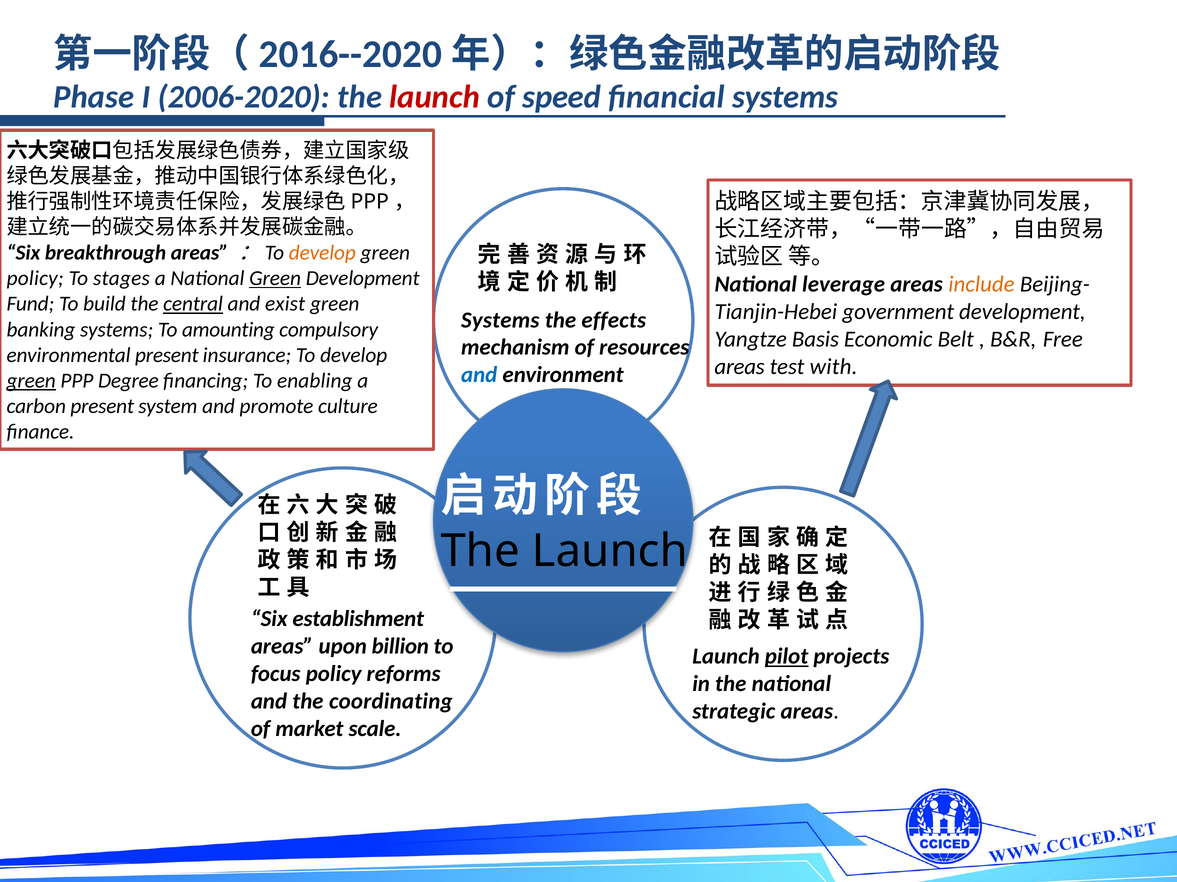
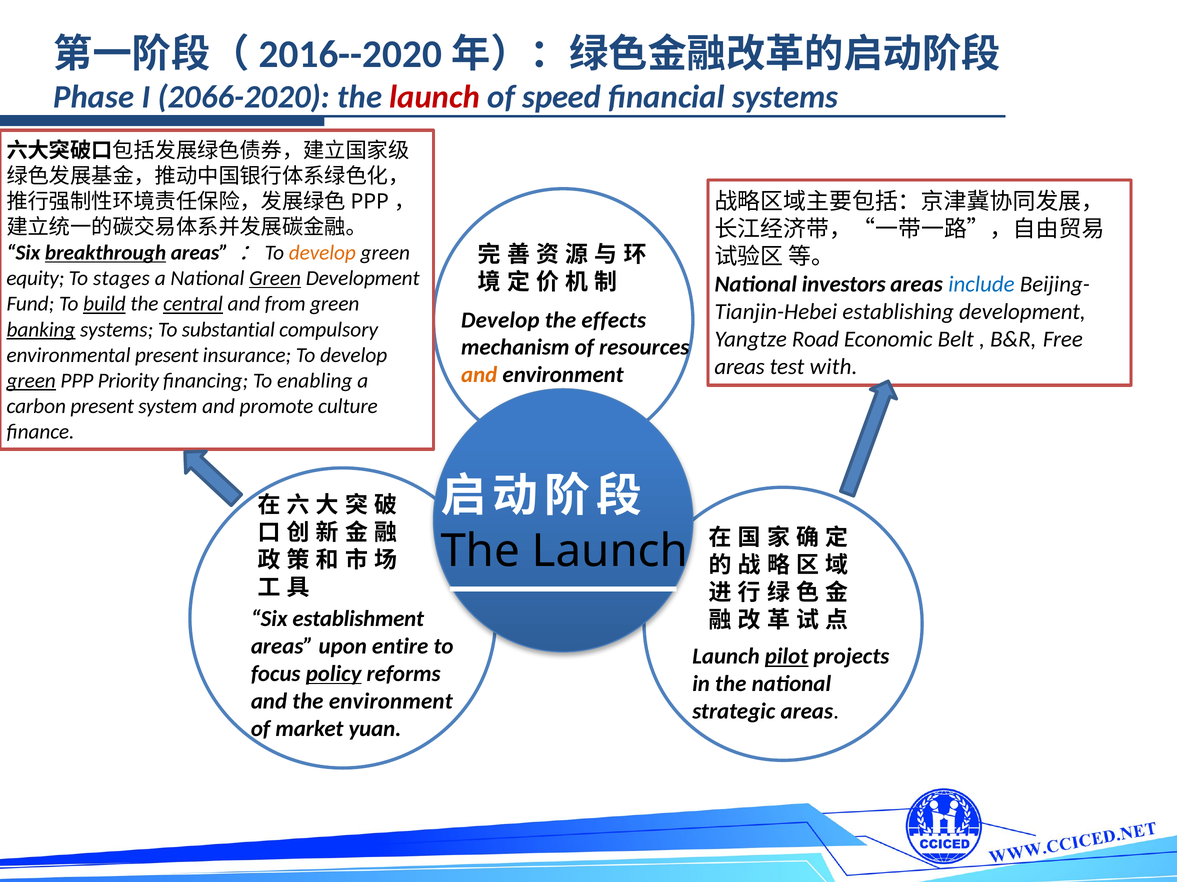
2006-2020: 2006-2020 -> 2066-2020 (244, 97)
breakthrough underline: none -> present (106, 253)
policy: policy -> equity (35, 279)
leverage: leverage -> investors (844, 284)
include colour: orange -> blue (981, 284)
build underline: none -> present (104, 304)
exist: exist -> from (285, 304)
government: government -> establishing (898, 312)
Systems: Systems -> Develop (500, 320)
banking underline: none -> present (41, 330)
amounting: amounting -> substantial (228, 330)
Basis: Basis -> Road (816, 339)
and colour: blue -> orange (479, 375)
Degree: Degree -> Priority (128, 381)
billion: billion -> entire (400, 647)
policy underline: none -> present (334, 674)
the coordinating: coordinating -> environment (391, 702)
scale: scale -> yuan (375, 729)
